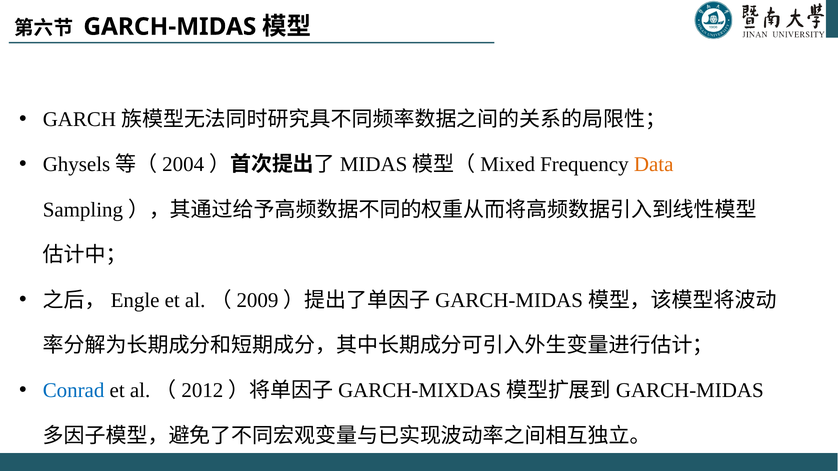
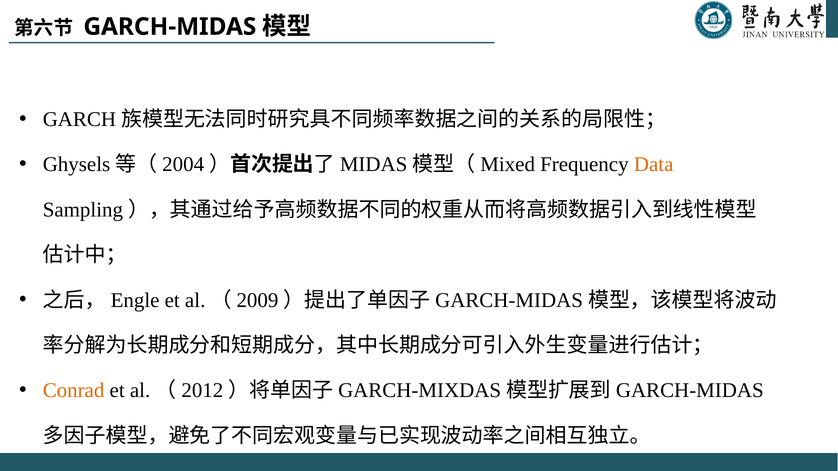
Conrad colour: blue -> orange (74, 391)
